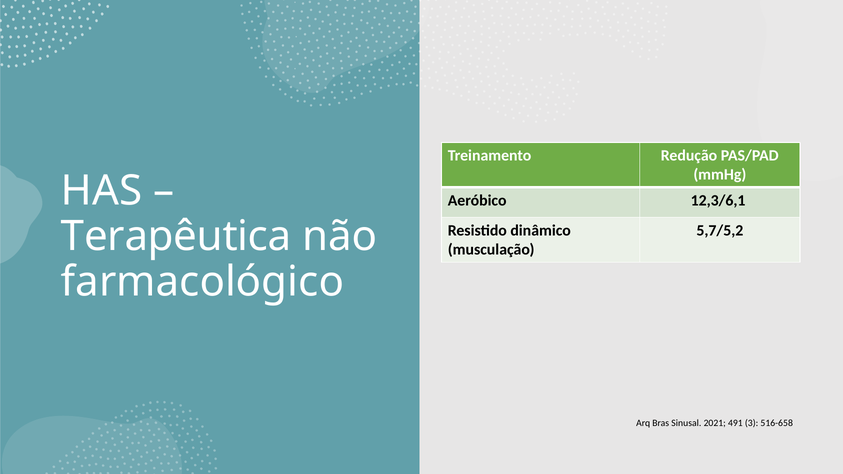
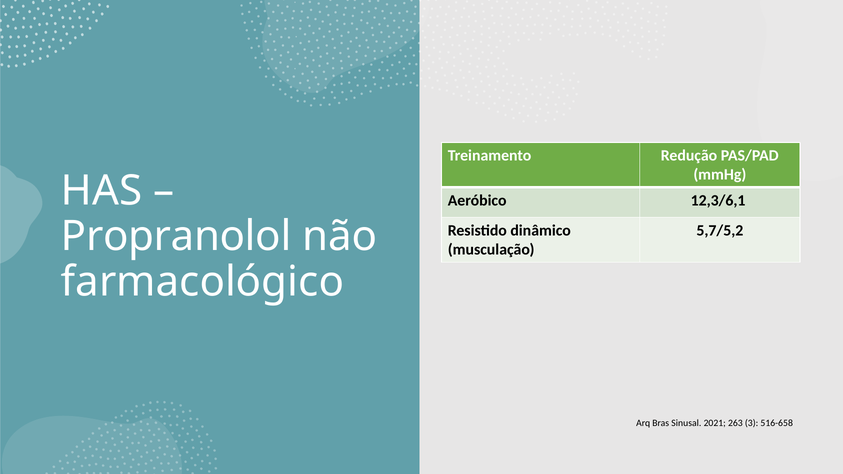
Terapêutica: Terapêutica -> Propranolol (176, 236)
491: 491 -> 263 (735, 423)
